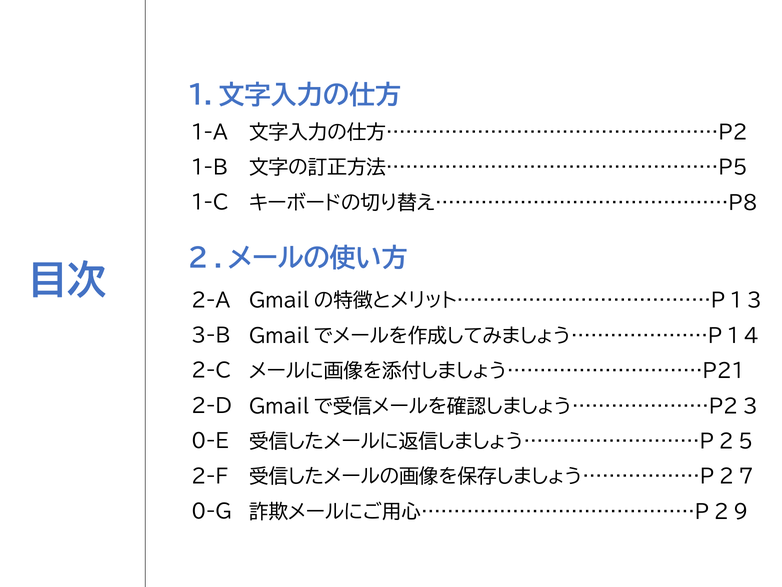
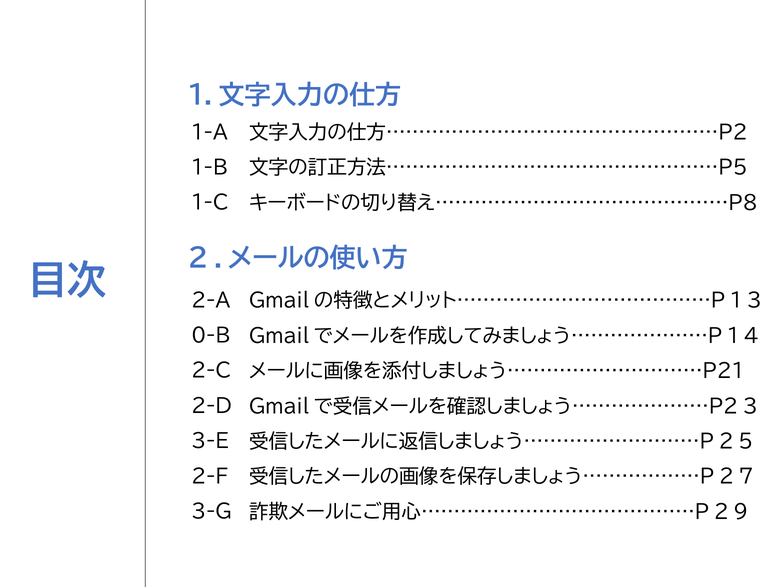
3-B: 3-B -> 0-B (211, 336)
0-E: 0-E -> 3-E (210, 441)
0-G: 0-G -> 3-G (212, 511)
